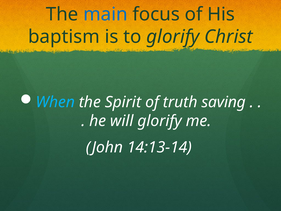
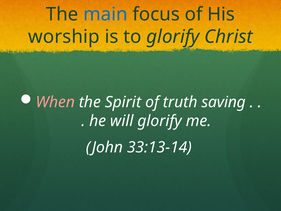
baptism: baptism -> worship (64, 37)
When colour: light blue -> pink (55, 102)
14:13-14: 14:13-14 -> 33:13-14 (159, 147)
